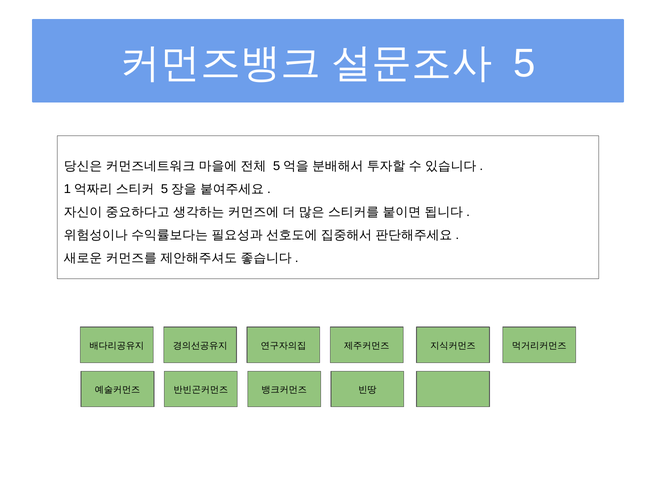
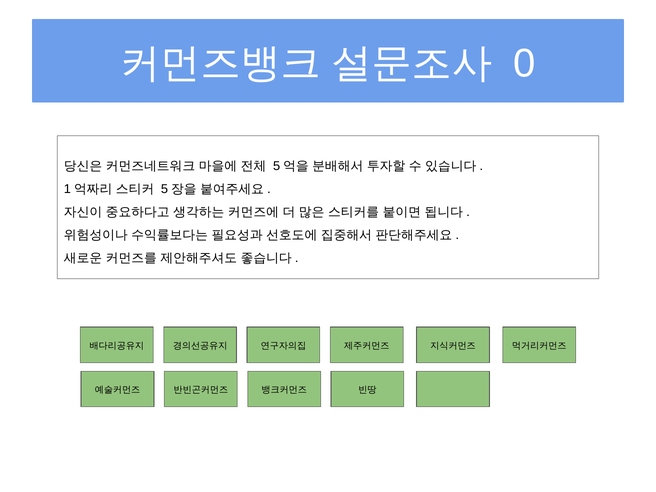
5: 5 -> 0 (524, 64)
